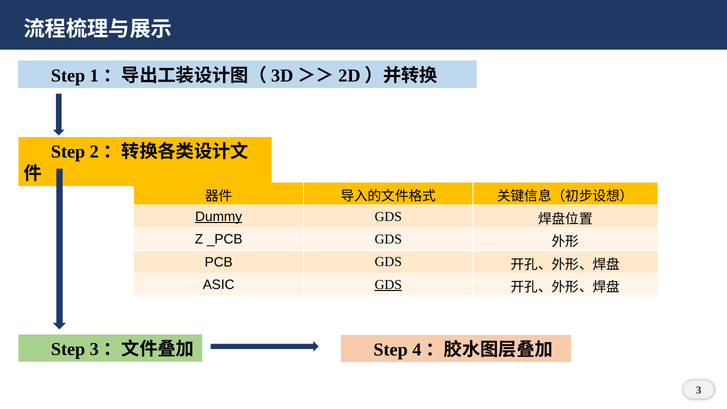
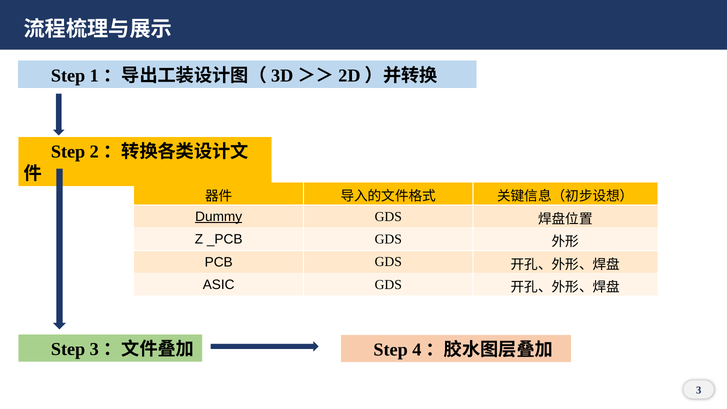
GDS underline: present -> none (388, 285)
